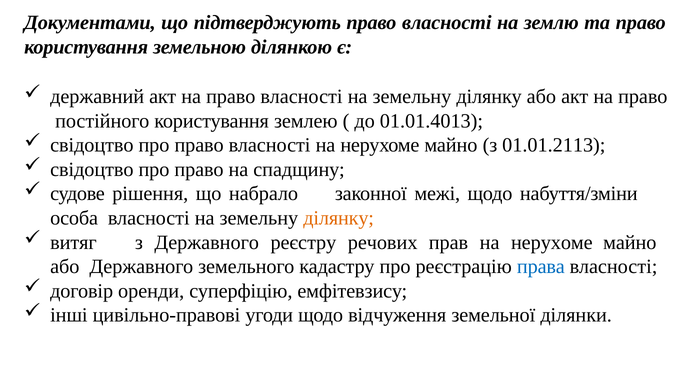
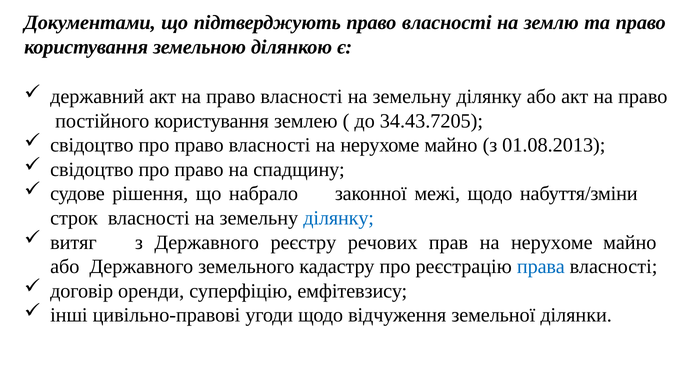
01.01.4013: 01.01.4013 -> 34.43.7205 (431, 121)
01.01.2113: 01.01.2113 -> 01.08.2013 (554, 145)
особа: особа -> строк (74, 218)
ділянку colour: orange -> blue (339, 218)
